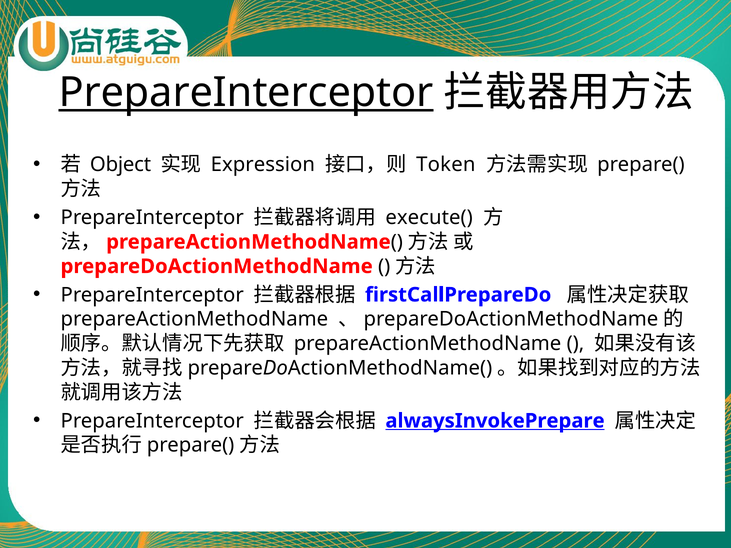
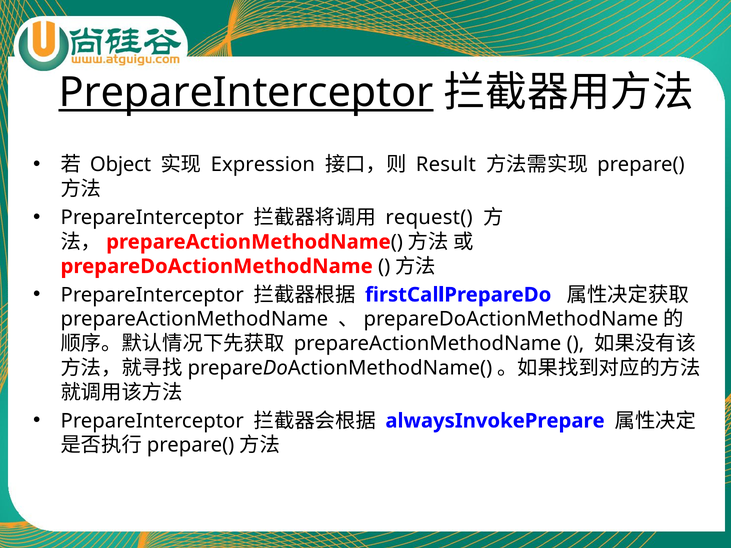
Token: Token -> Result (446, 165)
execute(: execute( -> request( (429, 218)
alwaysInvokePrepare underline: present -> none (495, 421)
